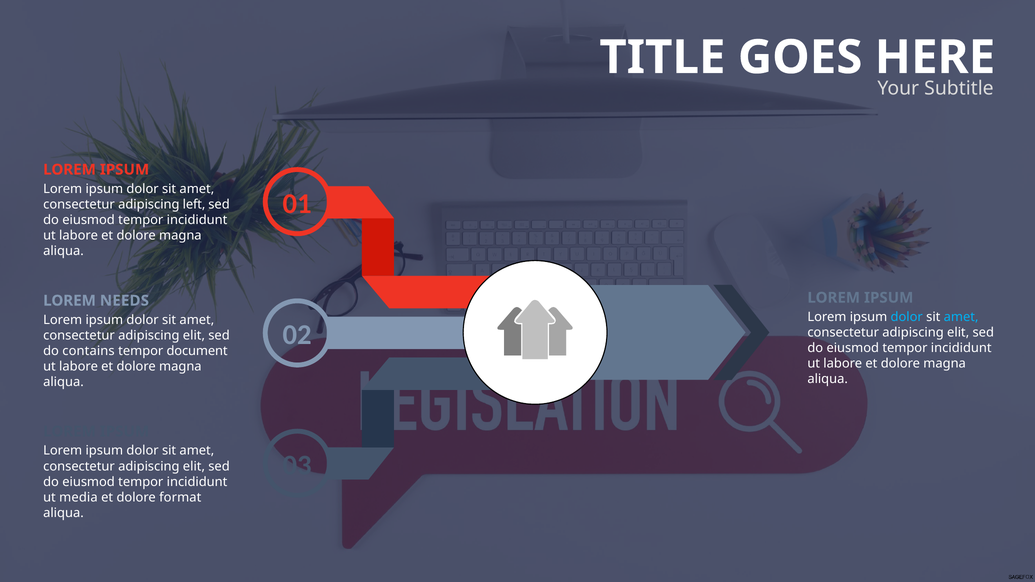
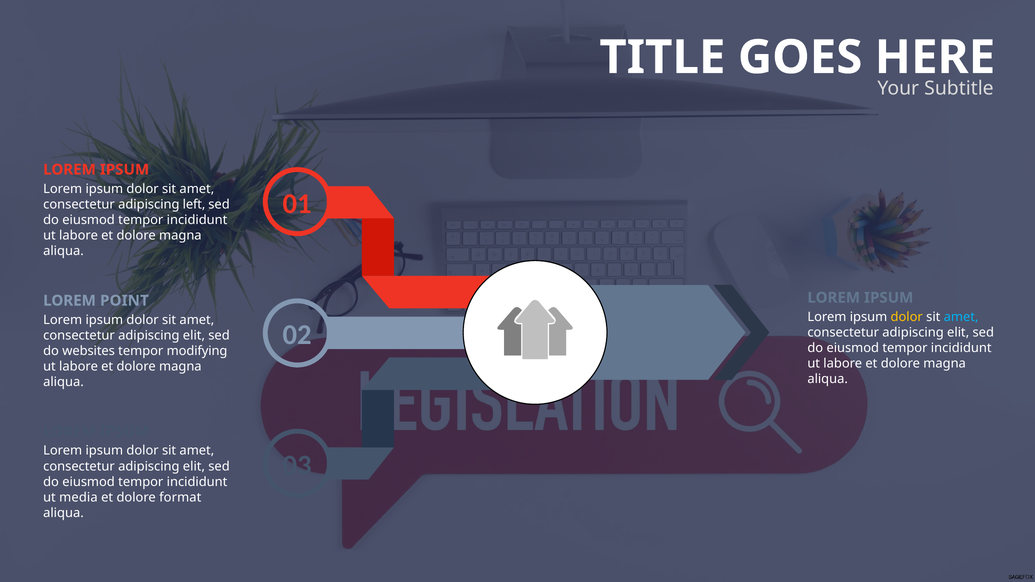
NEEDS: NEEDS -> POINT (124, 301)
dolor colour: light blue -> yellow (907, 317)
contains: contains -> websites (89, 351)
document: document -> modifying (197, 351)
